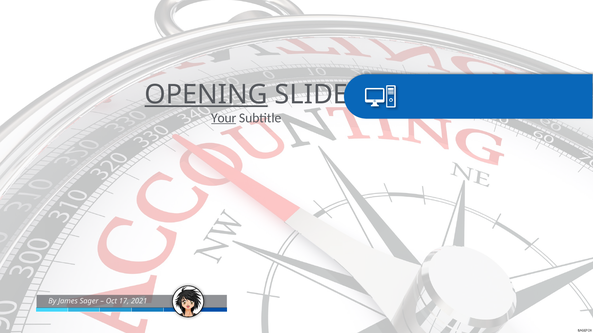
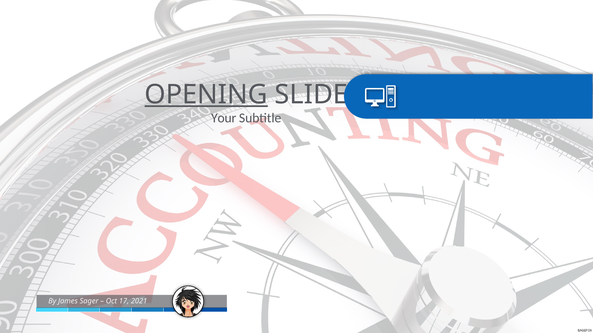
Your underline: present -> none (224, 118)
